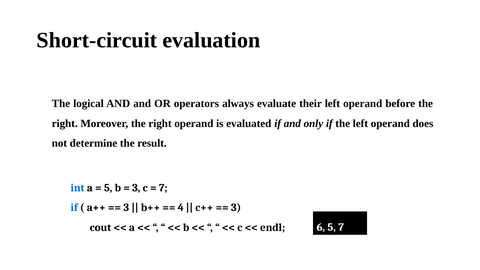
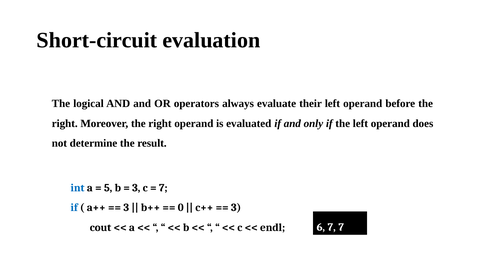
4: 4 -> 0 (181, 208)
6 5: 5 -> 7 (332, 227)
